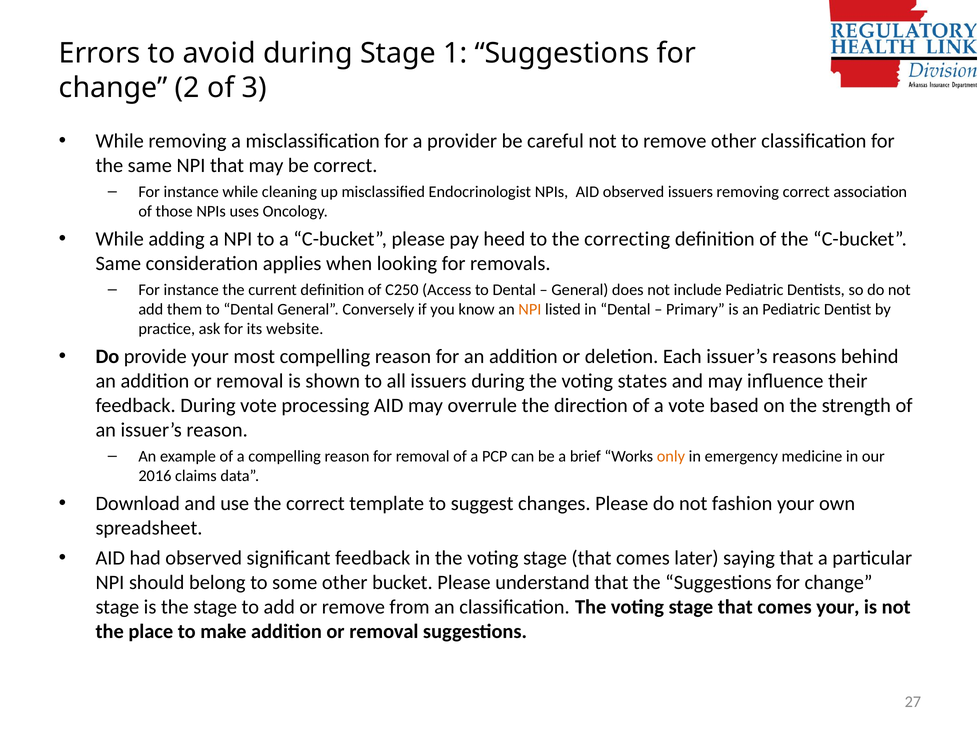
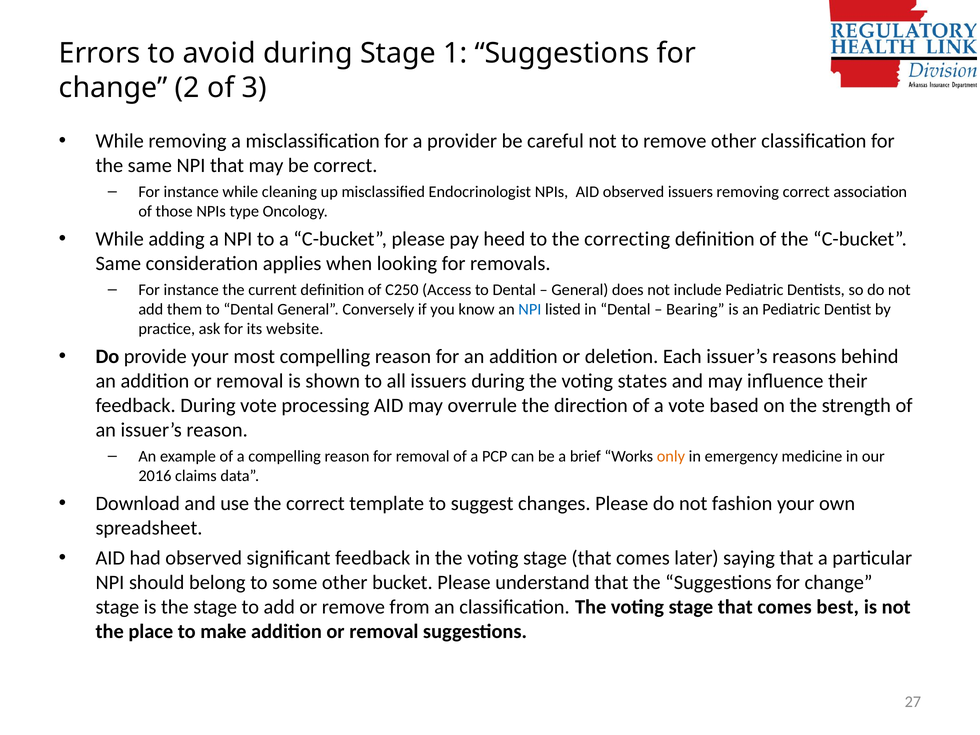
uses: uses -> type (244, 211)
NPI colour: orange -> blue (530, 309)
Primary: Primary -> Bearing (695, 309)
comes your: your -> best (838, 607)
